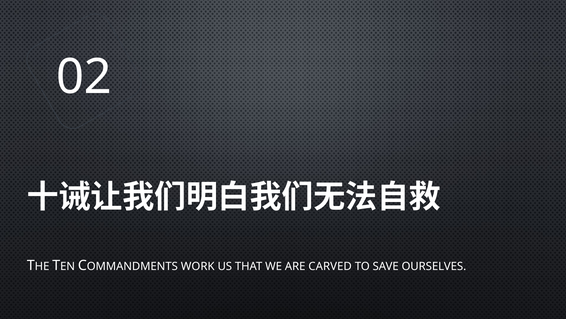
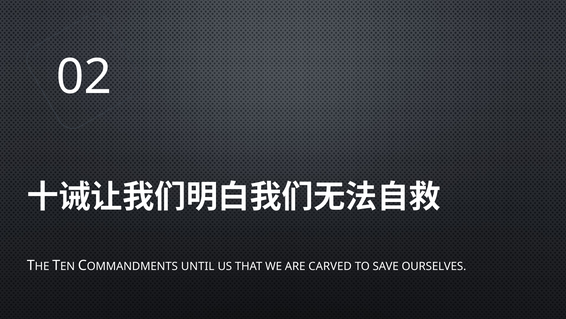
WORK: WORK -> UNTIL (198, 266)
